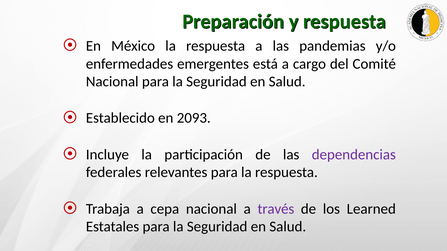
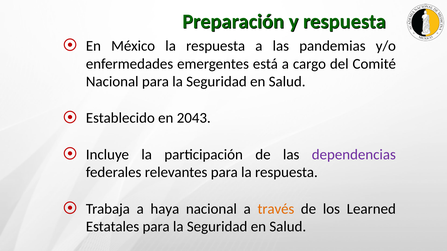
2093: 2093 -> 2043 (194, 118)
cepa: cepa -> haya (165, 209)
través colour: purple -> orange (276, 209)
